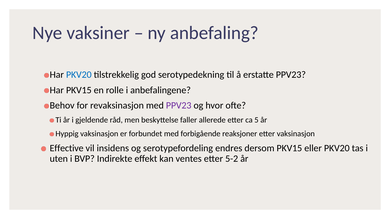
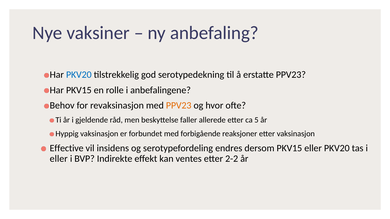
PPV23 colour: purple -> orange (179, 106)
uten: uten -> eller (59, 159)
5-2: 5-2 -> 2-2 (232, 159)
